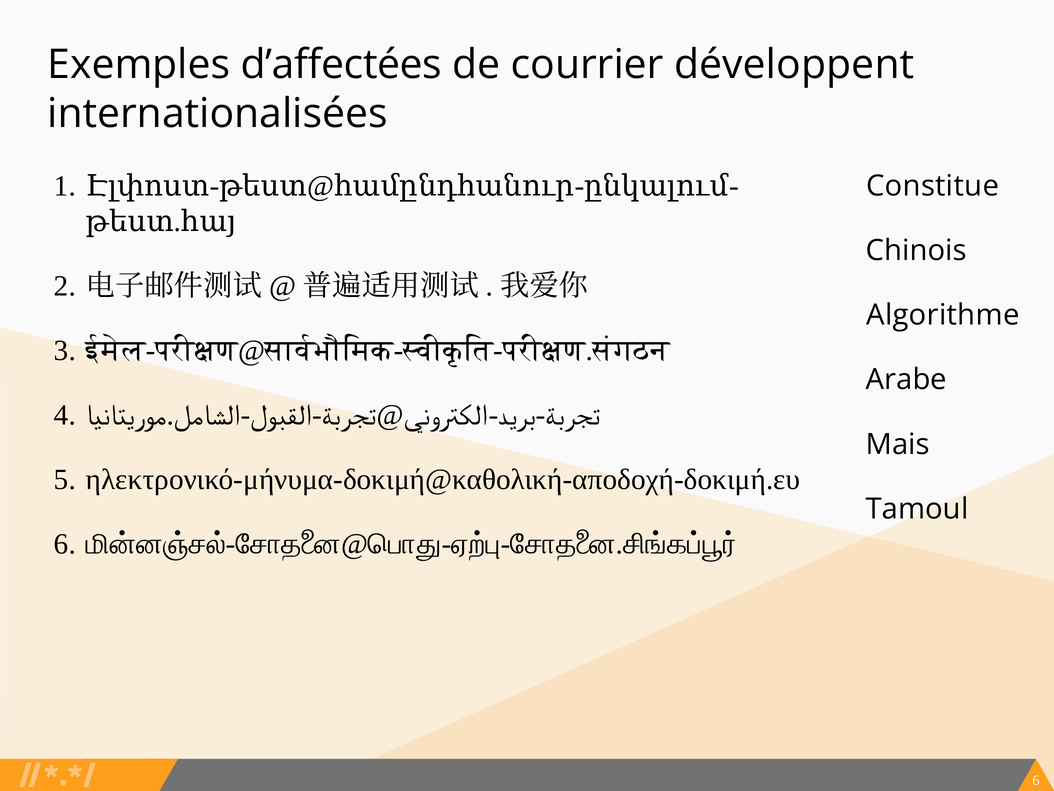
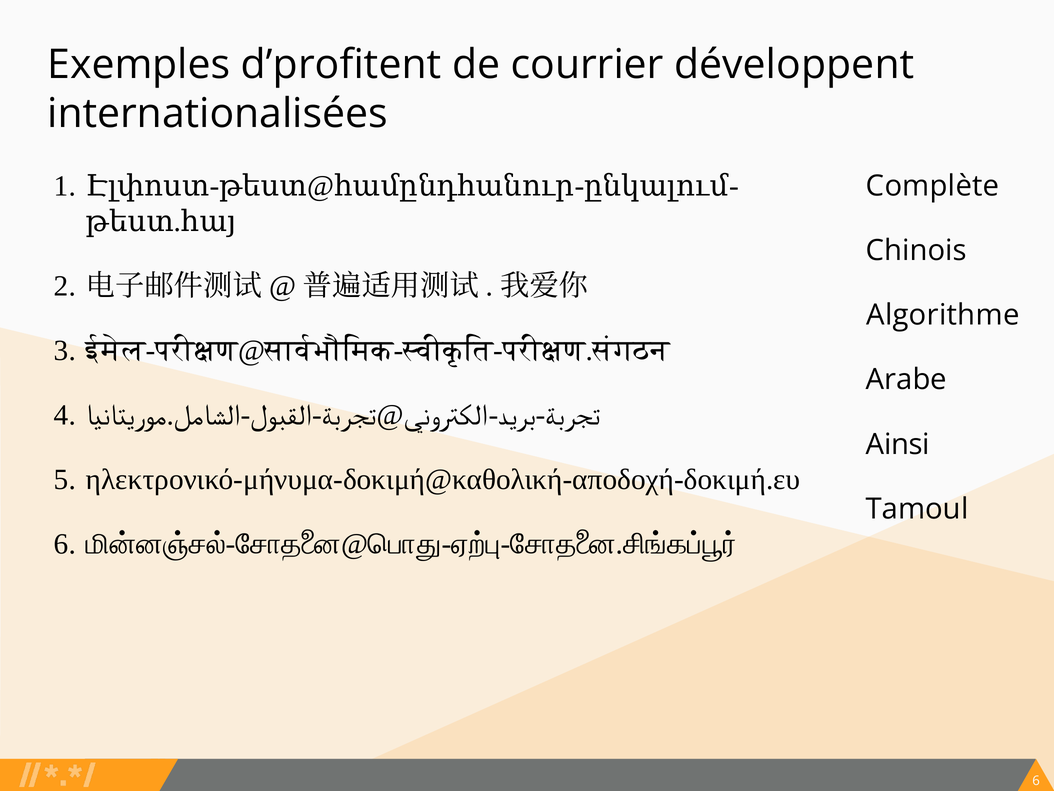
d’affectées: d’affectées -> d’profitent (341, 64)
Constitue: Constitue -> Complète (933, 186)
Mais: Mais -> Ainsi (898, 444)
